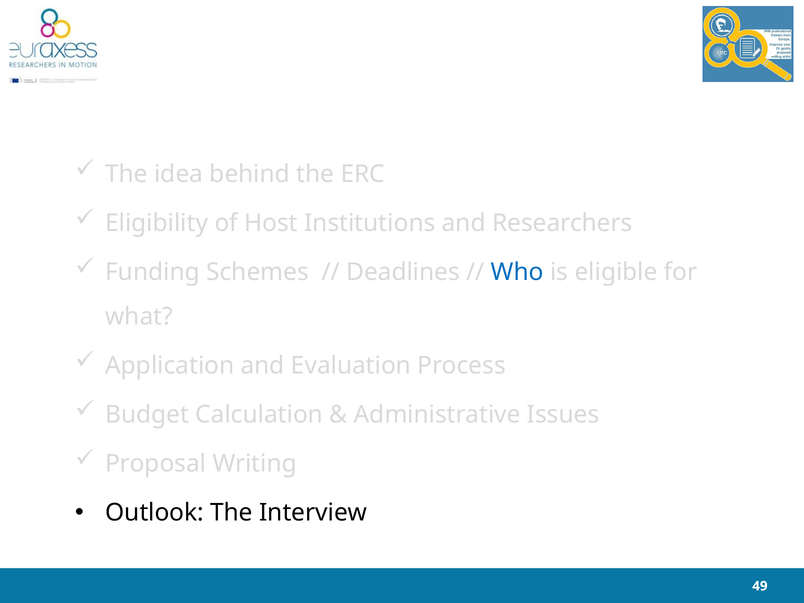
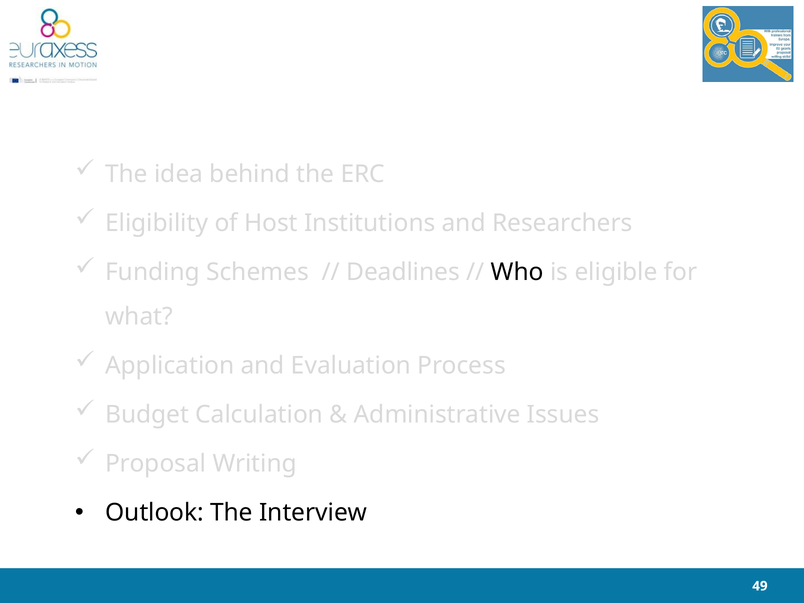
Who colour: blue -> black (517, 272)
